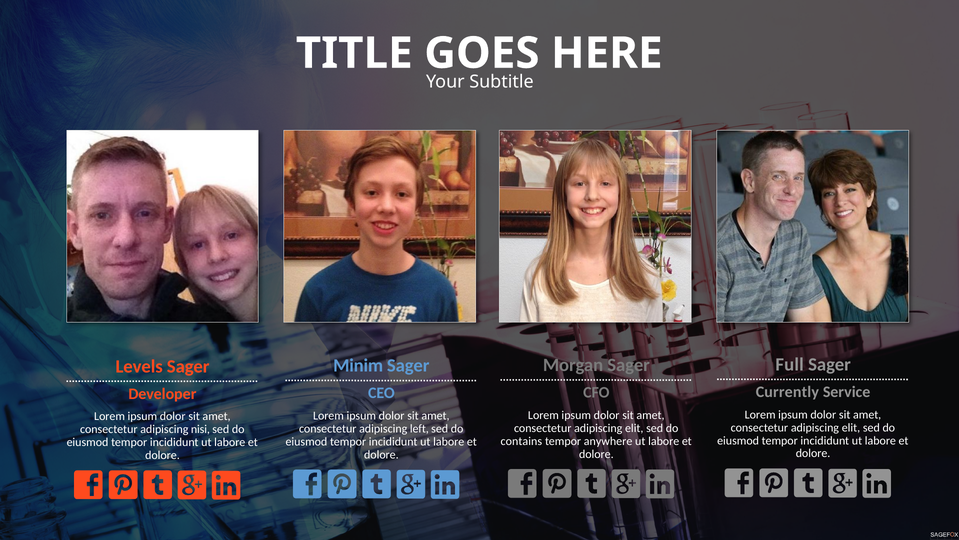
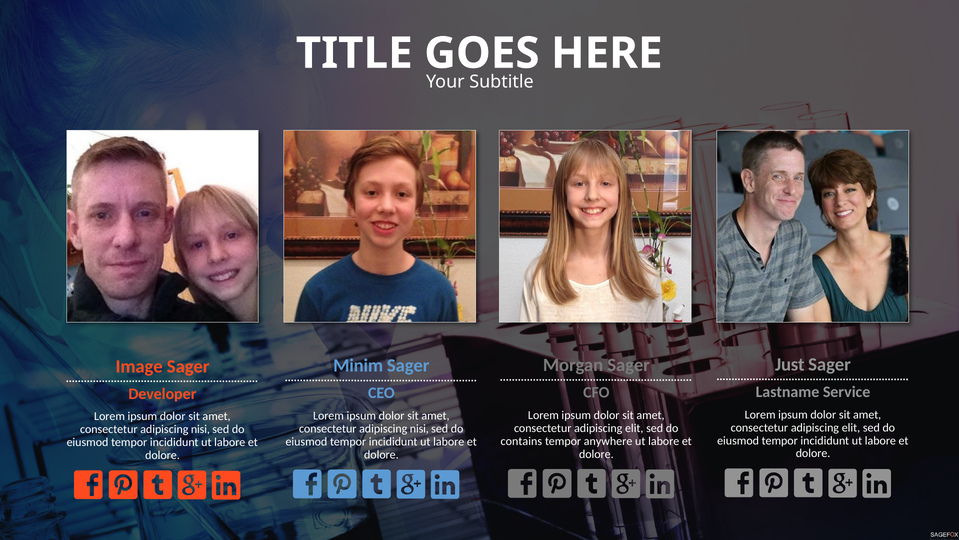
Full: Full -> Just (790, 364)
Levels: Levels -> Image (139, 366)
Currently: Currently -> Lastname (787, 392)
left: left -> nisi (419, 428)
